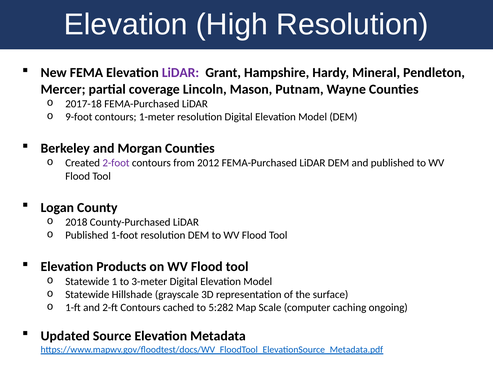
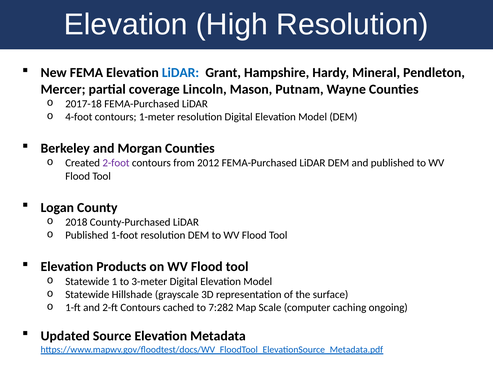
LiDAR colour: purple -> blue (180, 73)
9-foot: 9-foot -> 4-foot (79, 117)
5:282: 5:282 -> 7:282 (221, 307)
